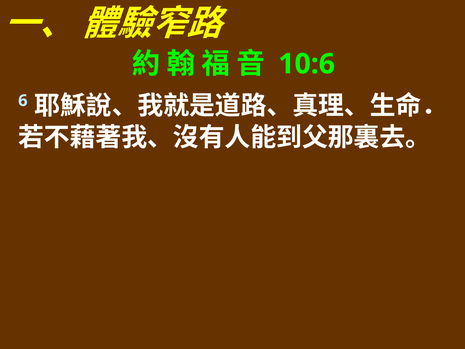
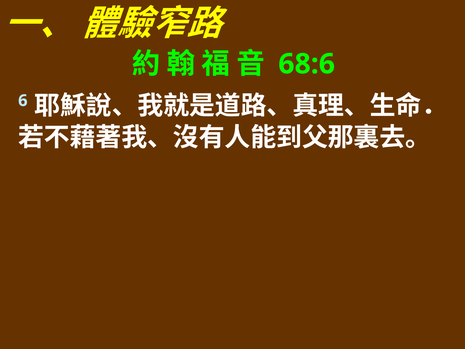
10:6: 10:6 -> 68:6 (307, 64)
